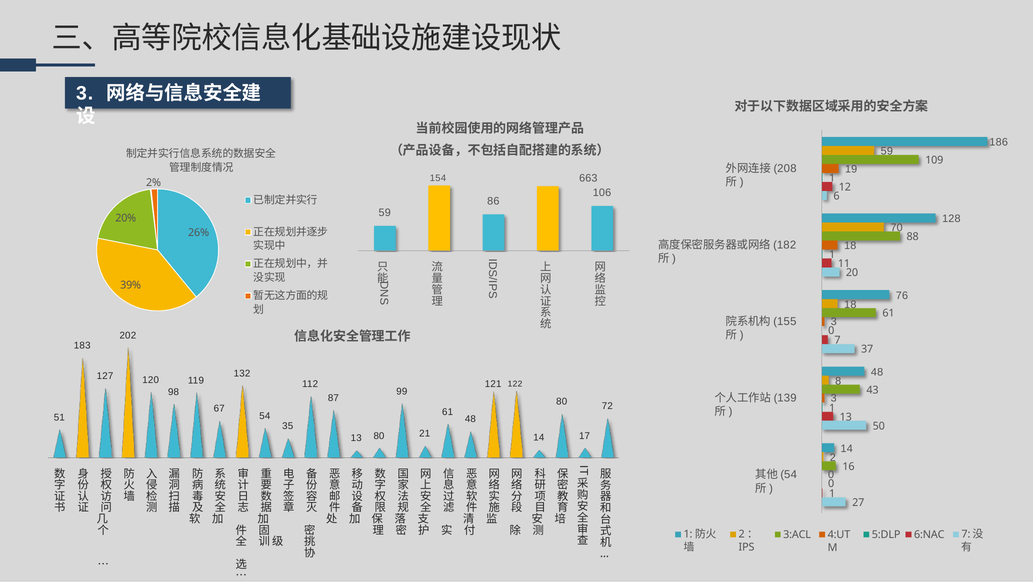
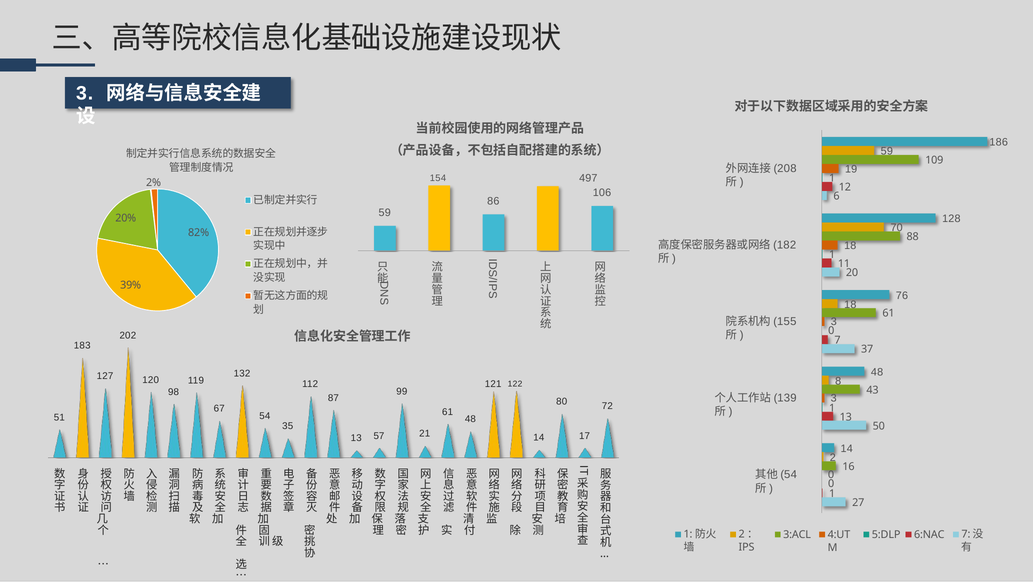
663: 663 -> 497 (588, 178)
26%: 26% -> 82% (199, 233)
13 80: 80 -> 57 (379, 436)
